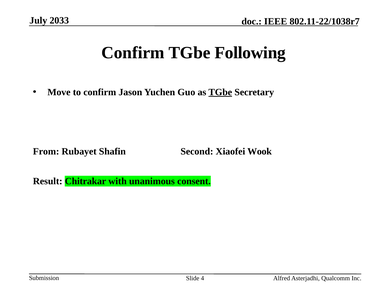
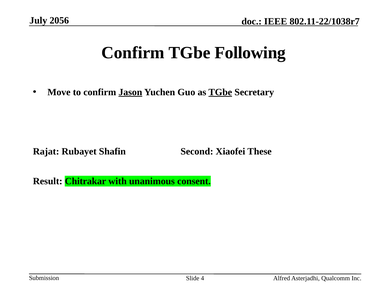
2033: 2033 -> 2056 (59, 21)
Jason underline: none -> present (130, 92)
From: From -> Rajat (46, 152)
Wook: Wook -> These (260, 152)
